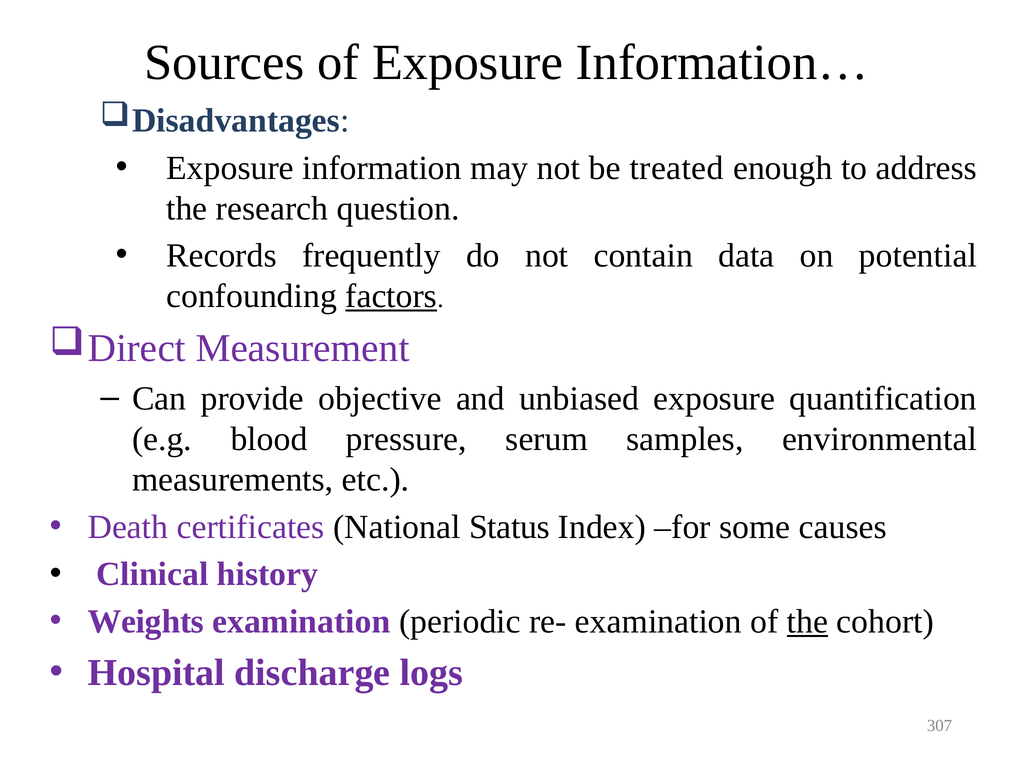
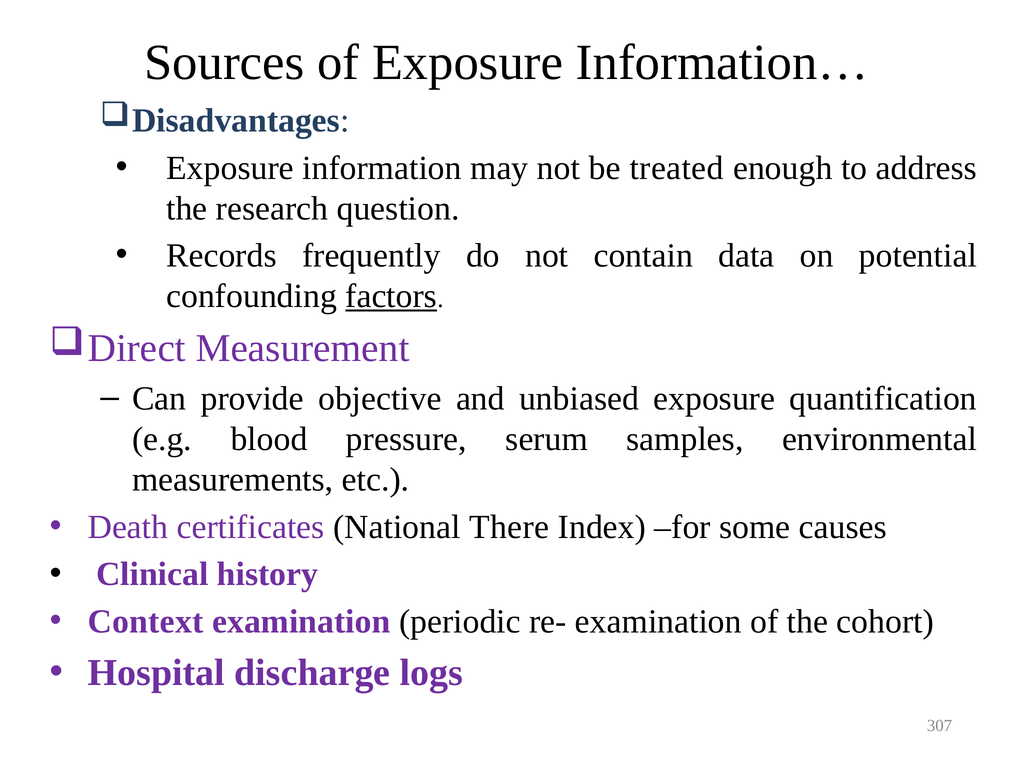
Status: Status -> There (509, 527)
Weights: Weights -> Context (146, 621)
the underline: present -> none (807, 621)
